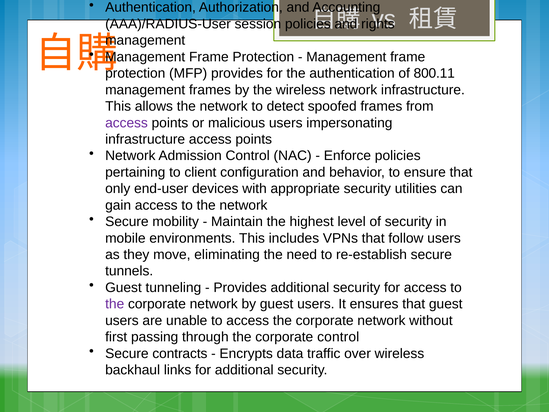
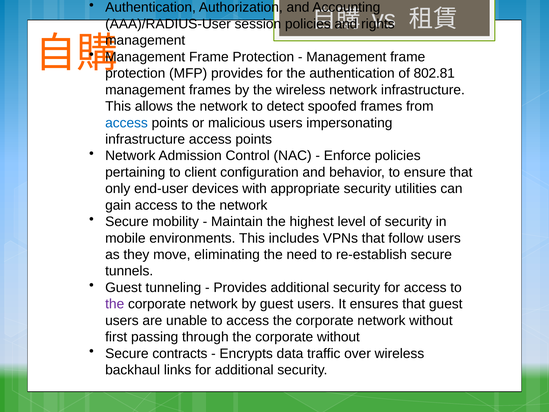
800.11: 800.11 -> 802.81 (434, 73)
access colour: purple -> blue (127, 123)
corporate control: control -> without (338, 337)
